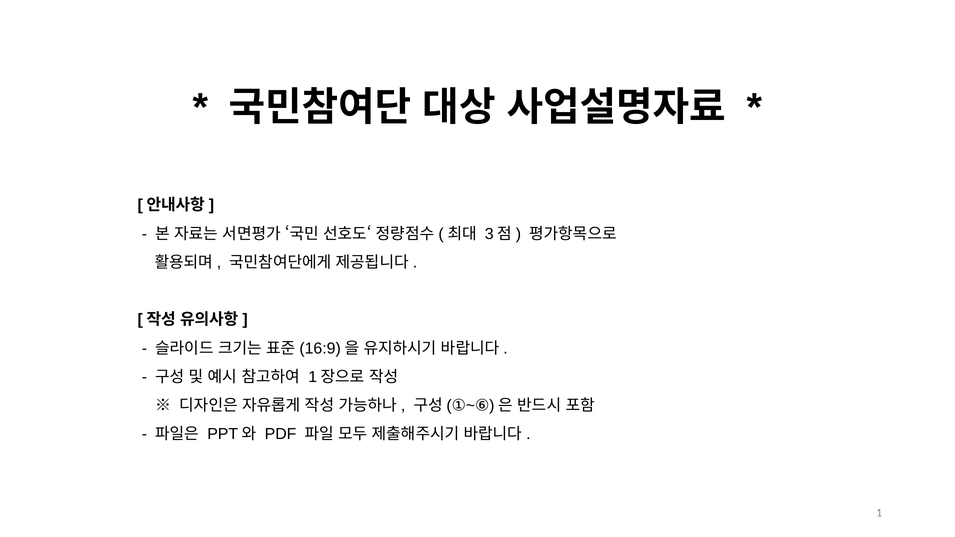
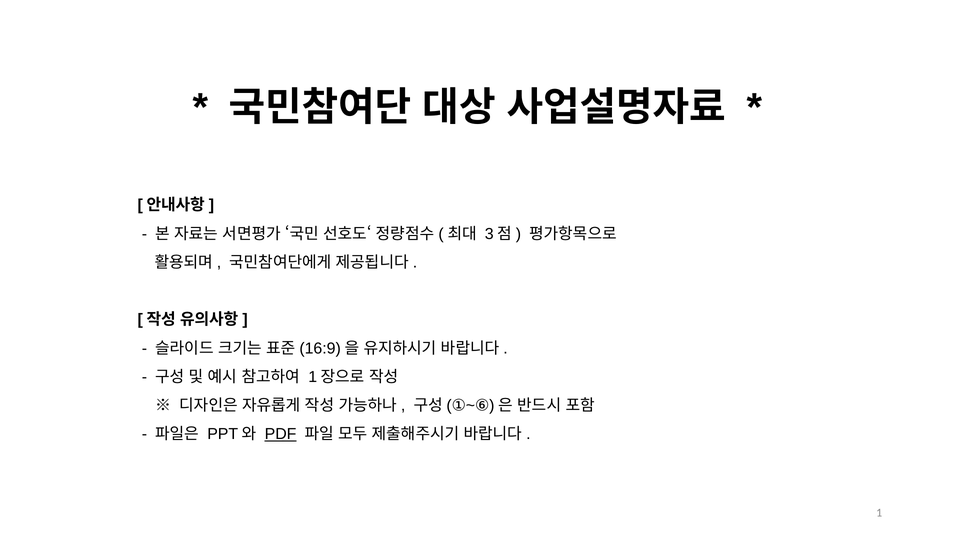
PDF underline: none -> present (281, 434)
